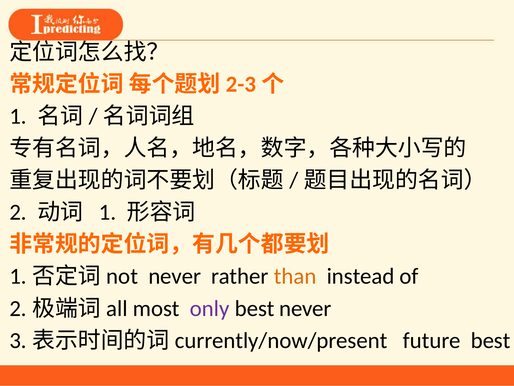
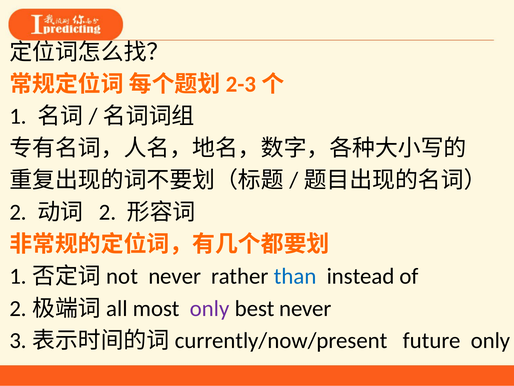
1: 1 -> 2 (108, 212)
than colour: orange -> blue (295, 276)
future best: best -> only (491, 340)
